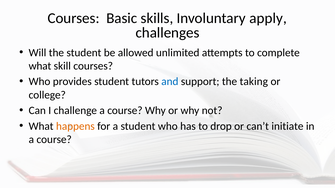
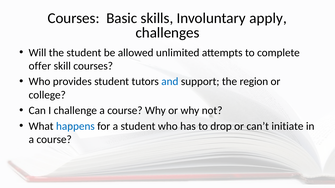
what: what -> offer (40, 66)
taking: taking -> region (254, 82)
happens colour: orange -> blue (75, 126)
